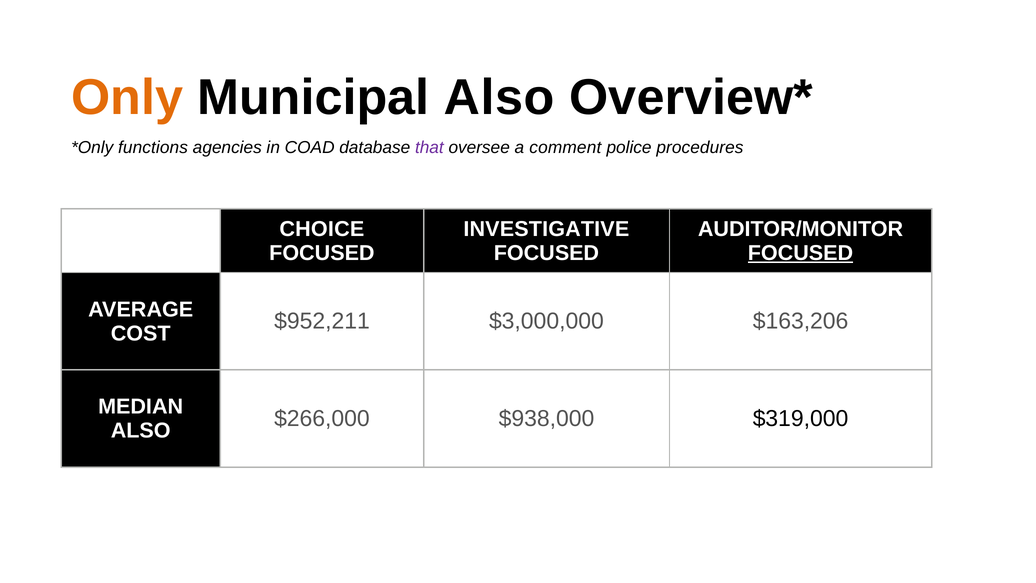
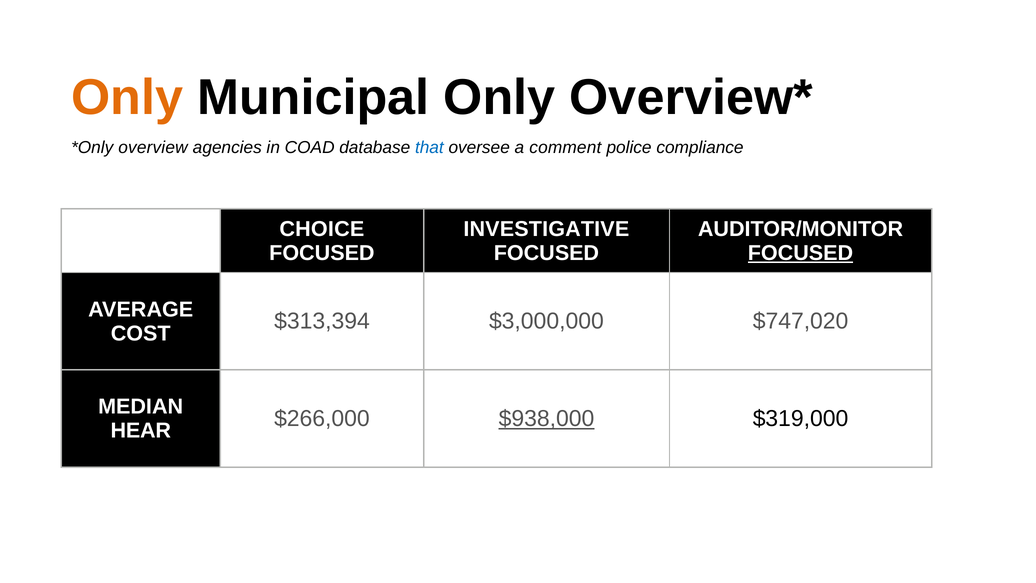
Municipal Also: Also -> Only (499, 98)
functions: functions -> overview (153, 147)
that colour: purple -> blue (429, 147)
procedures: procedures -> compliance (700, 147)
$952,211: $952,211 -> $313,394 (322, 321)
$163,206: $163,206 -> $747,020 (801, 321)
$938,000 underline: none -> present (547, 419)
ALSO: ALSO -> HEAR (141, 431)
